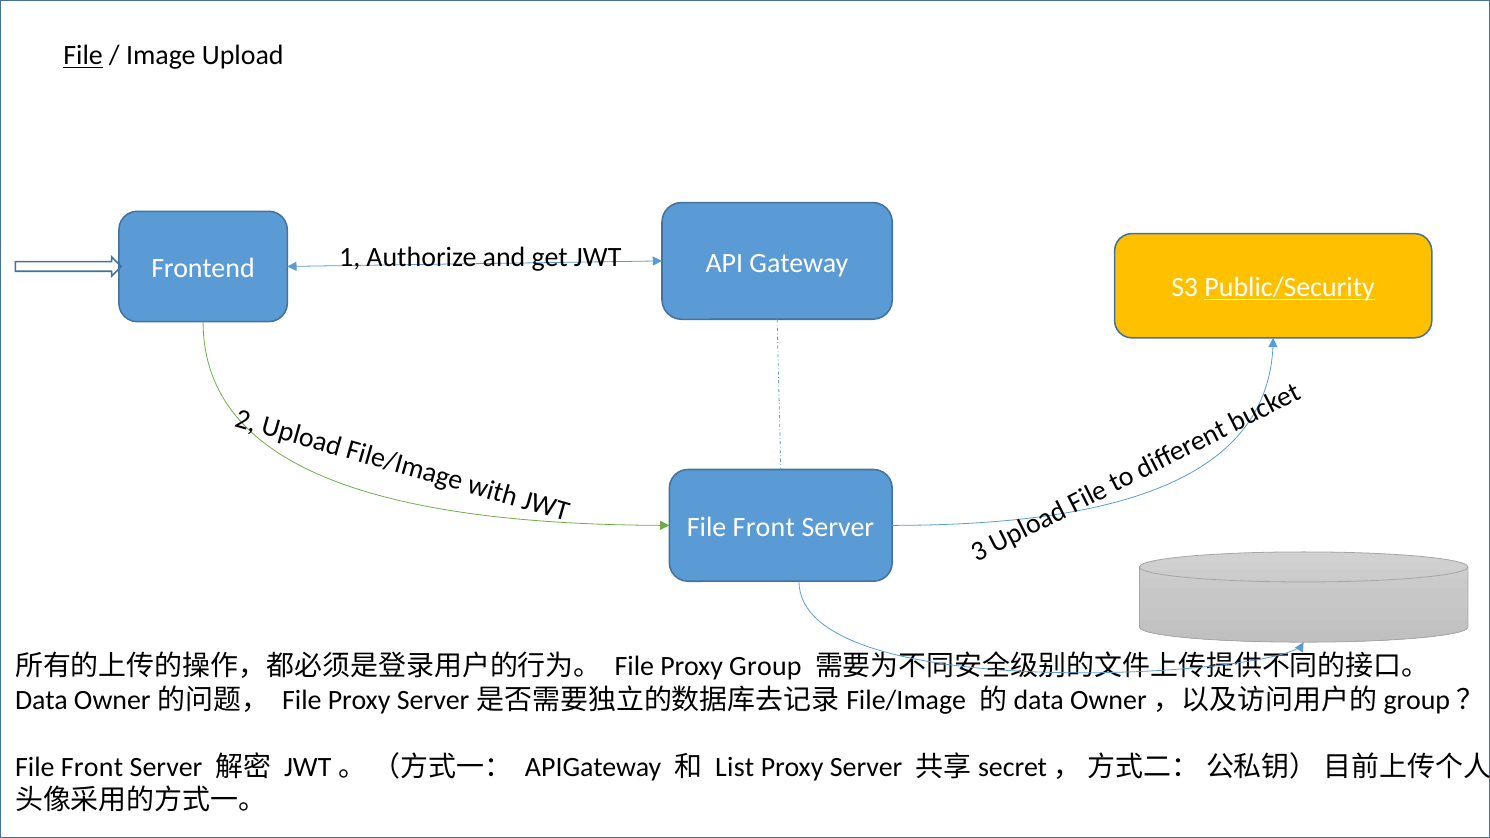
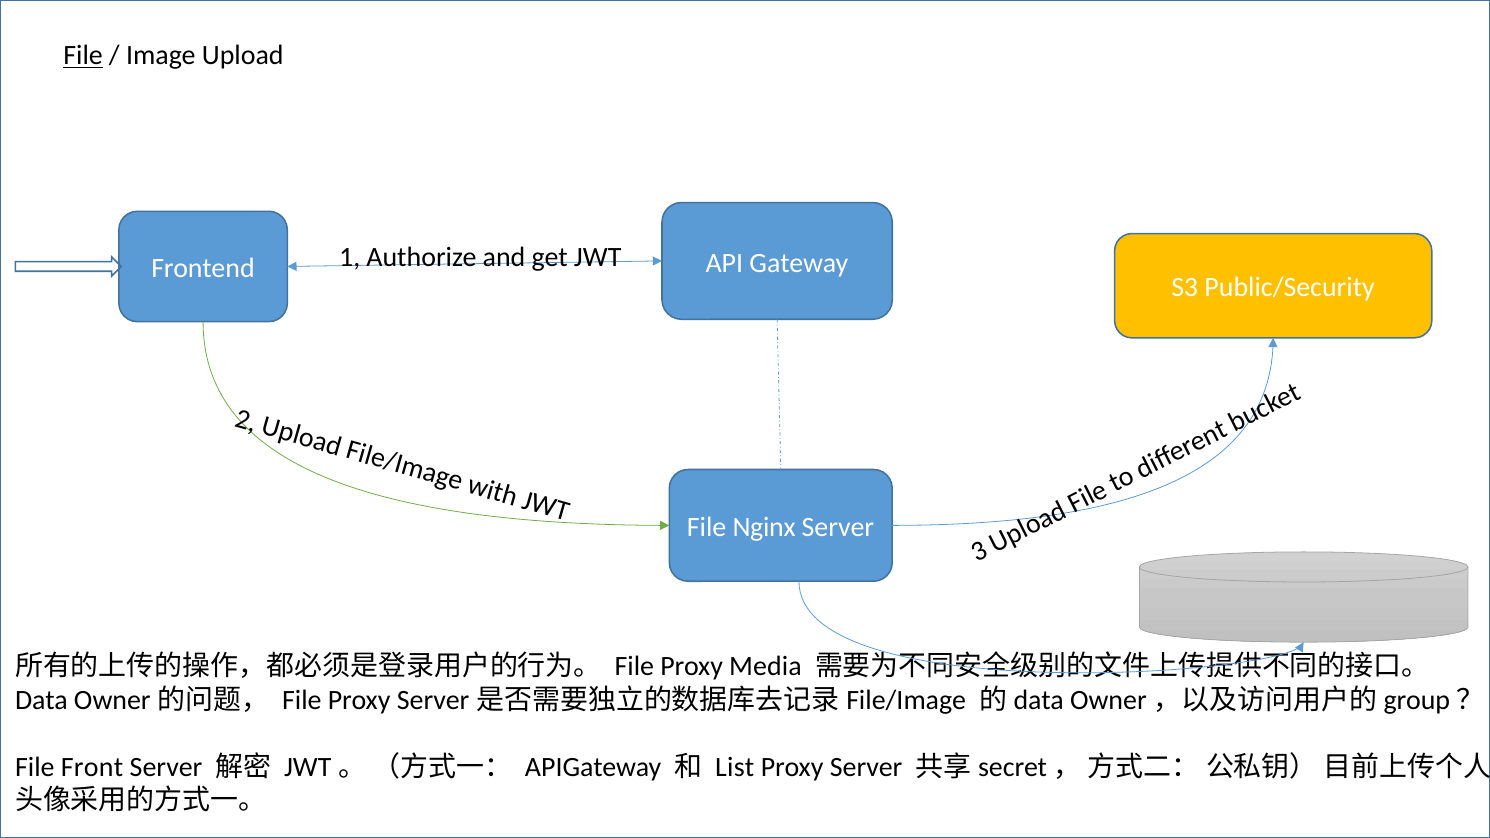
Public/Security underline: present -> none (1290, 288)
Front: Front -> Nginx (764, 527)
Group: Group -> Media (765, 667)
